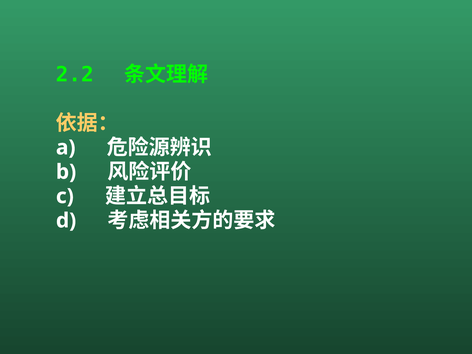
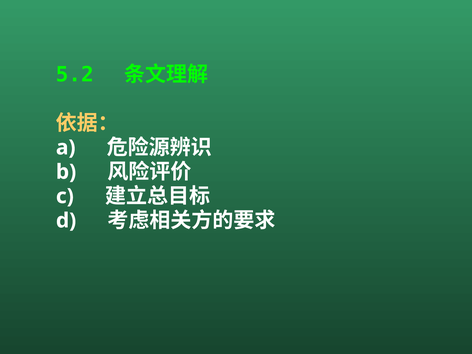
2.2: 2.2 -> 5.2 (75, 75)
